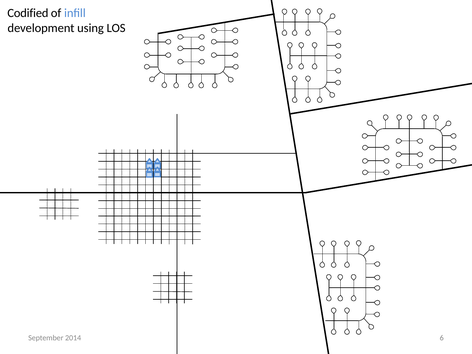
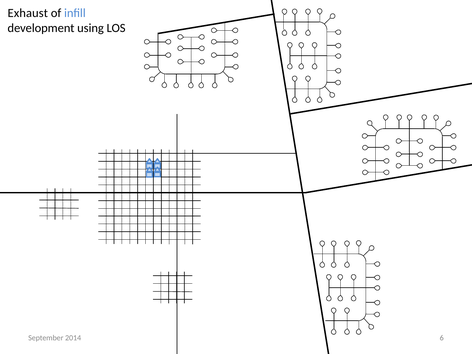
Codified: Codified -> Exhaust (28, 13)
